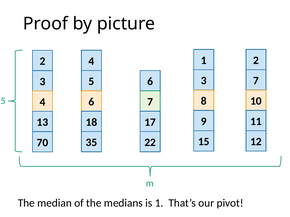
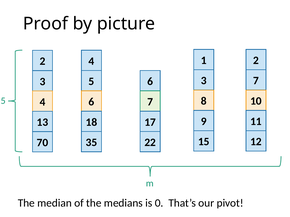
is 1: 1 -> 0 (159, 203)
